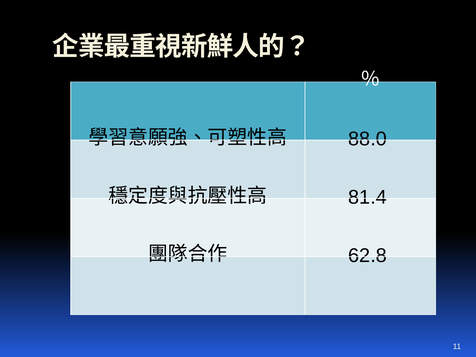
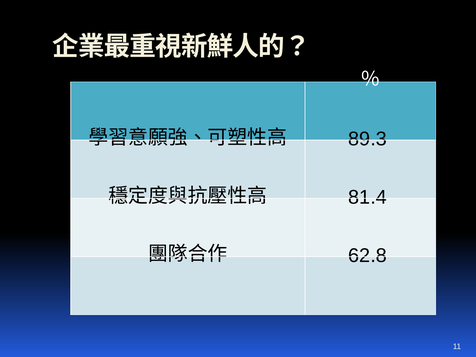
88.0: 88.0 -> 89.3 (368, 139)
